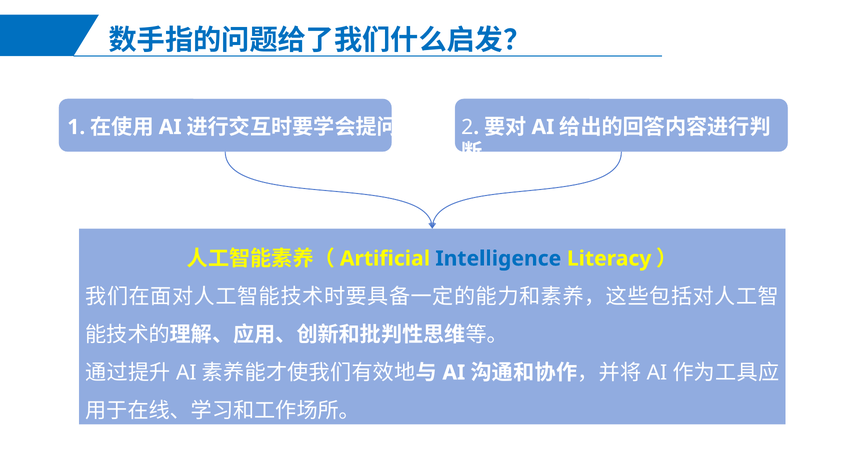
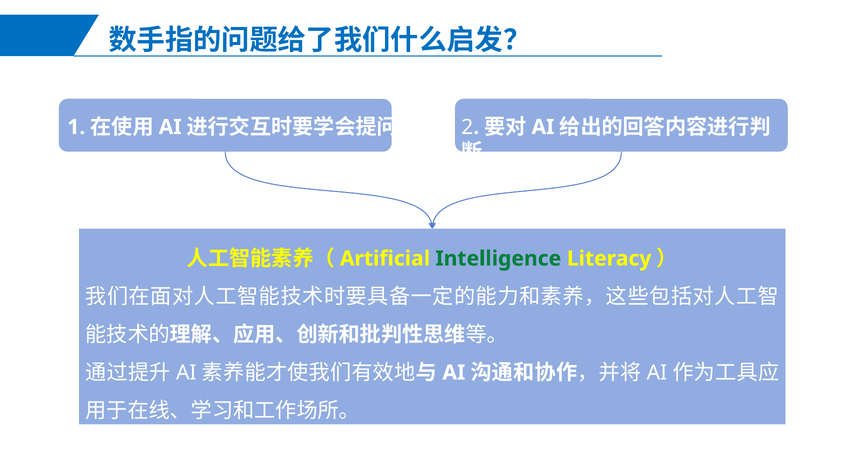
Intelligence colour: blue -> green (498, 259)
